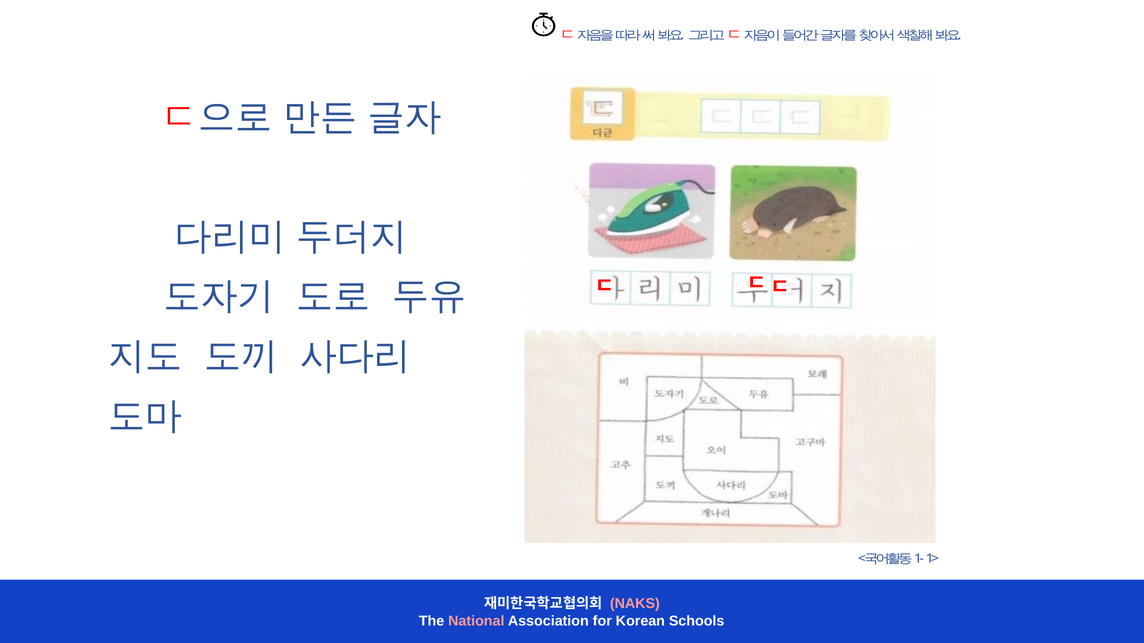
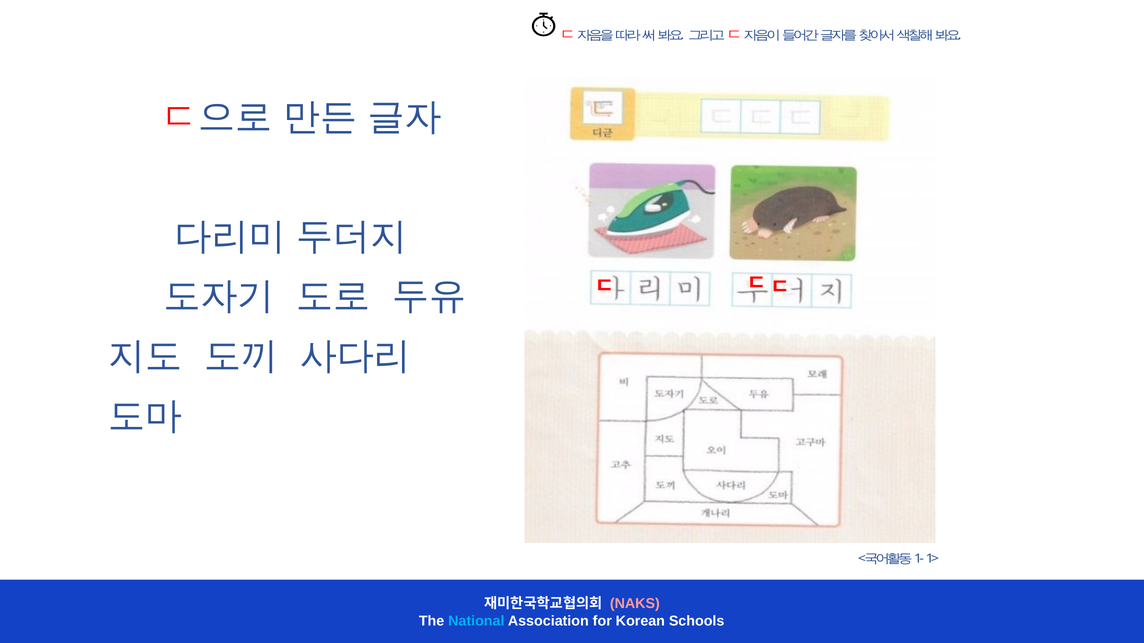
National colour: pink -> light blue (476, 621)
